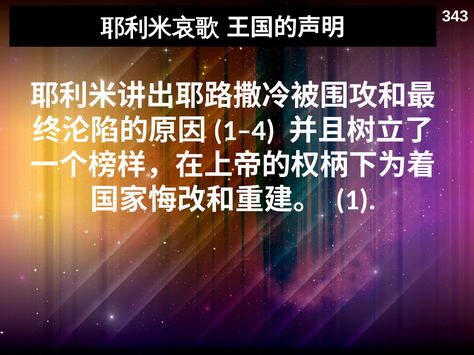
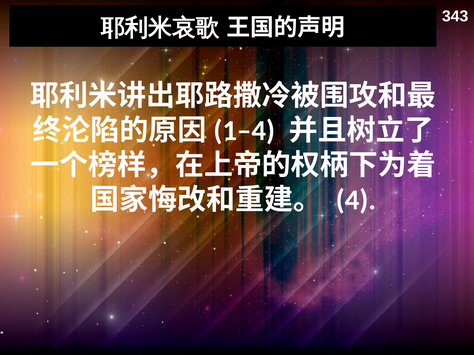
1: 1 -> 4 (356, 200)
